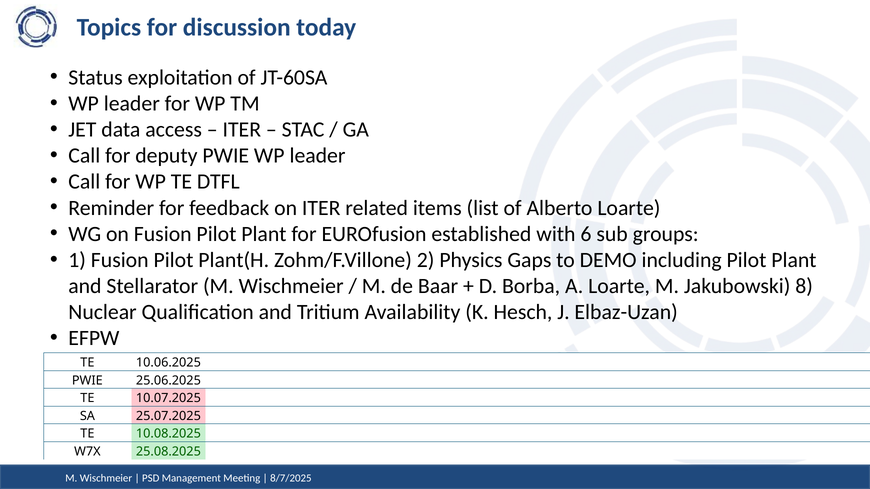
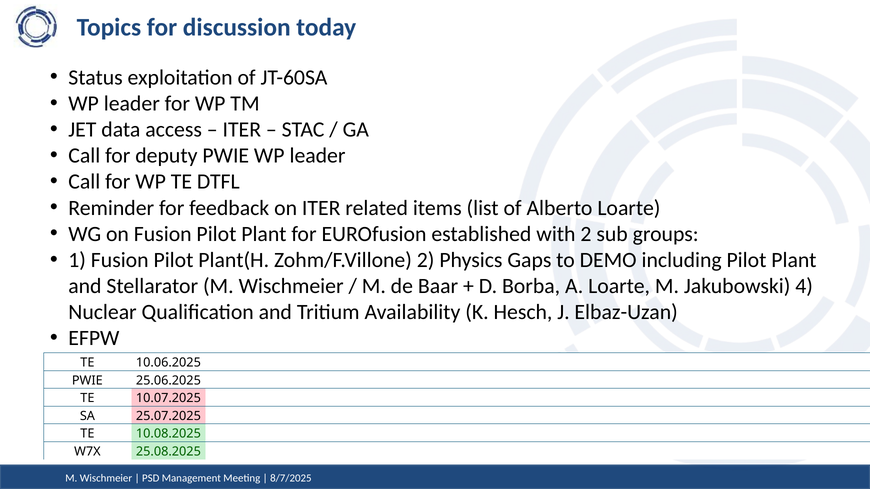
with 6: 6 -> 2 (586, 234)
8: 8 -> 4 (804, 286)
